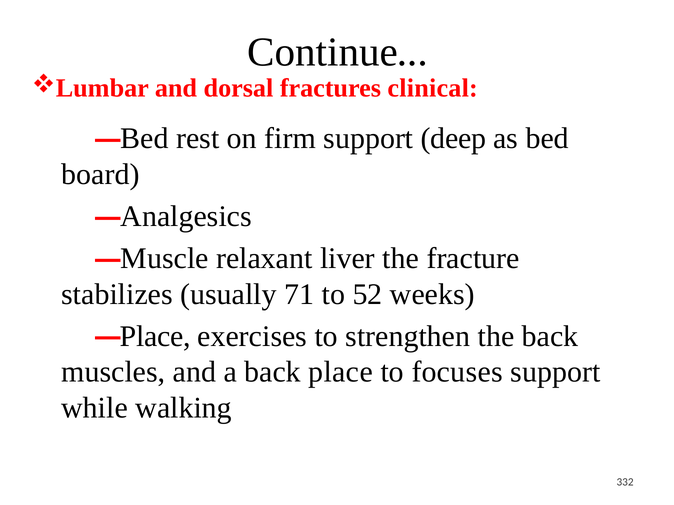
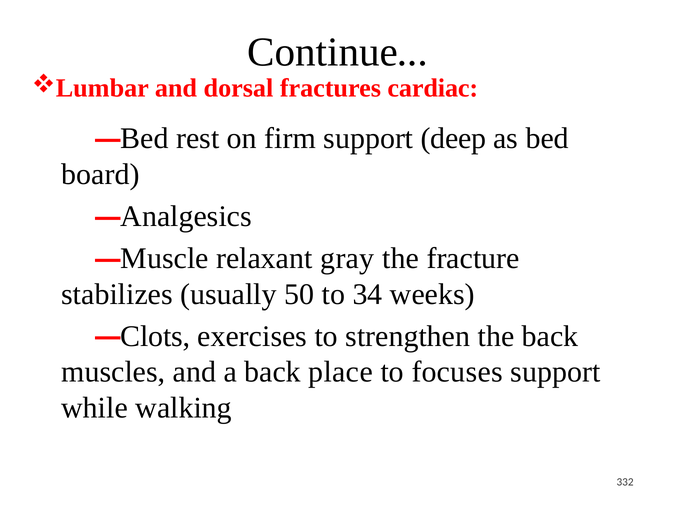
clinical: clinical -> cardiac (433, 88)
liver: liver -> gray (347, 259)
71: 71 -> 50 (299, 295)
52: 52 -> 34 (367, 295)
Place: Place -> Clots (155, 336)
